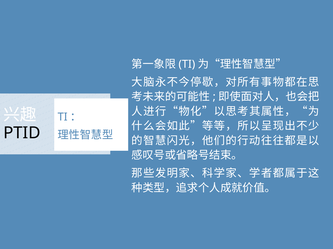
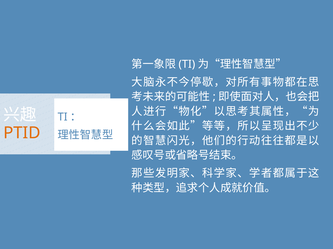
PTID colour: black -> orange (22, 133)
